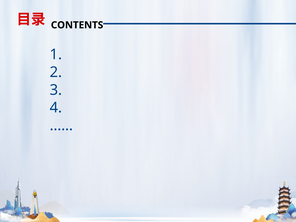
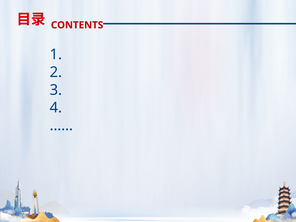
CONTENTS colour: black -> red (77, 25)
